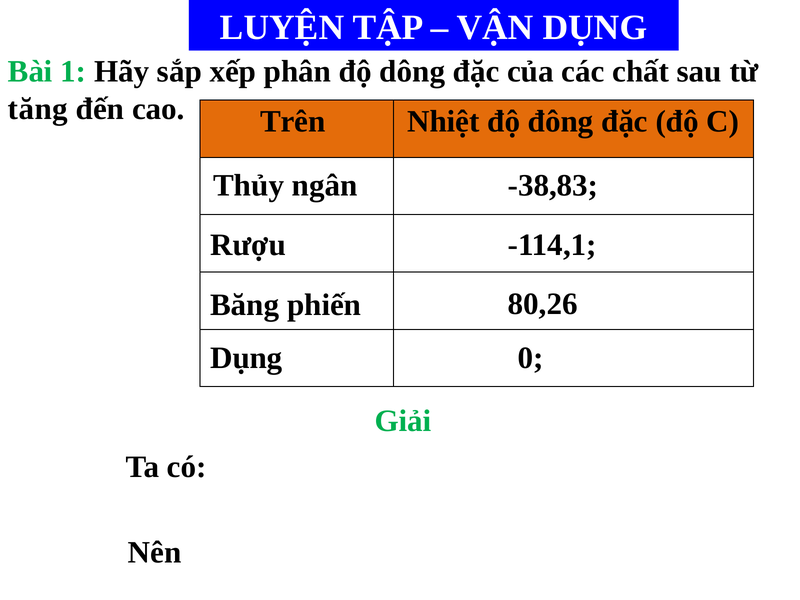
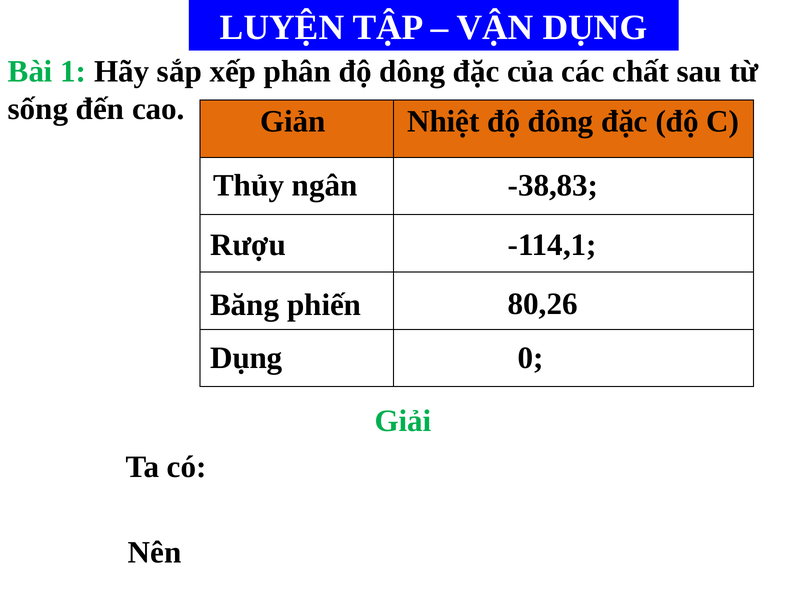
tăng: tăng -> sống (38, 109)
Trên: Trên -> Giản (293, 121)
